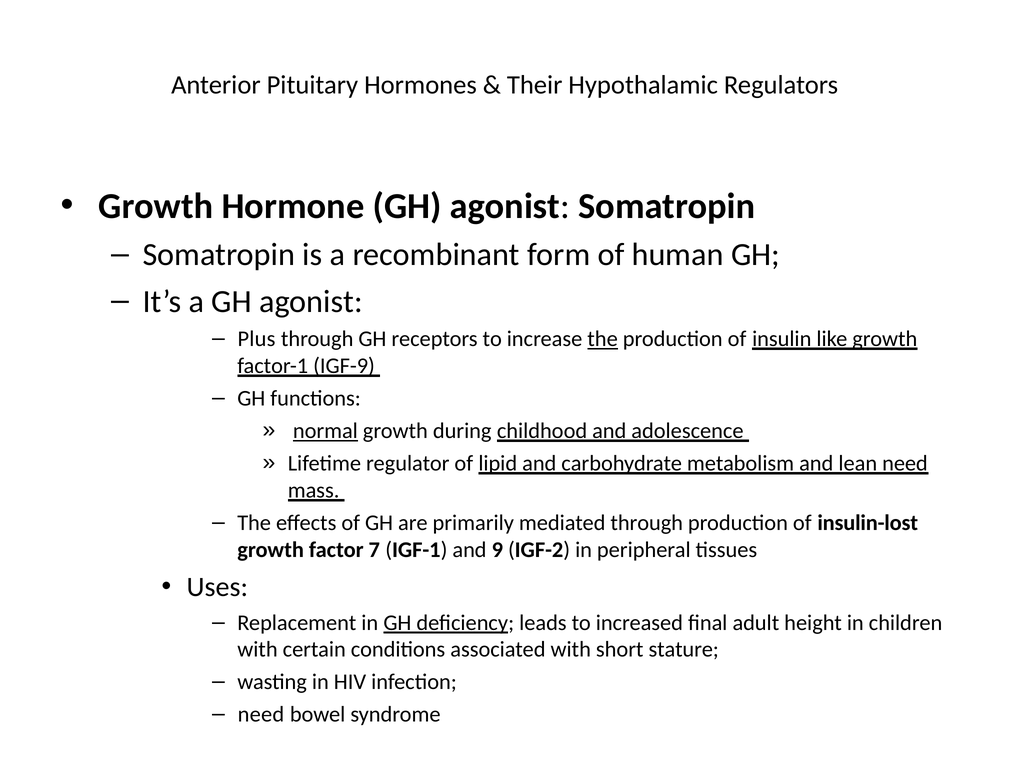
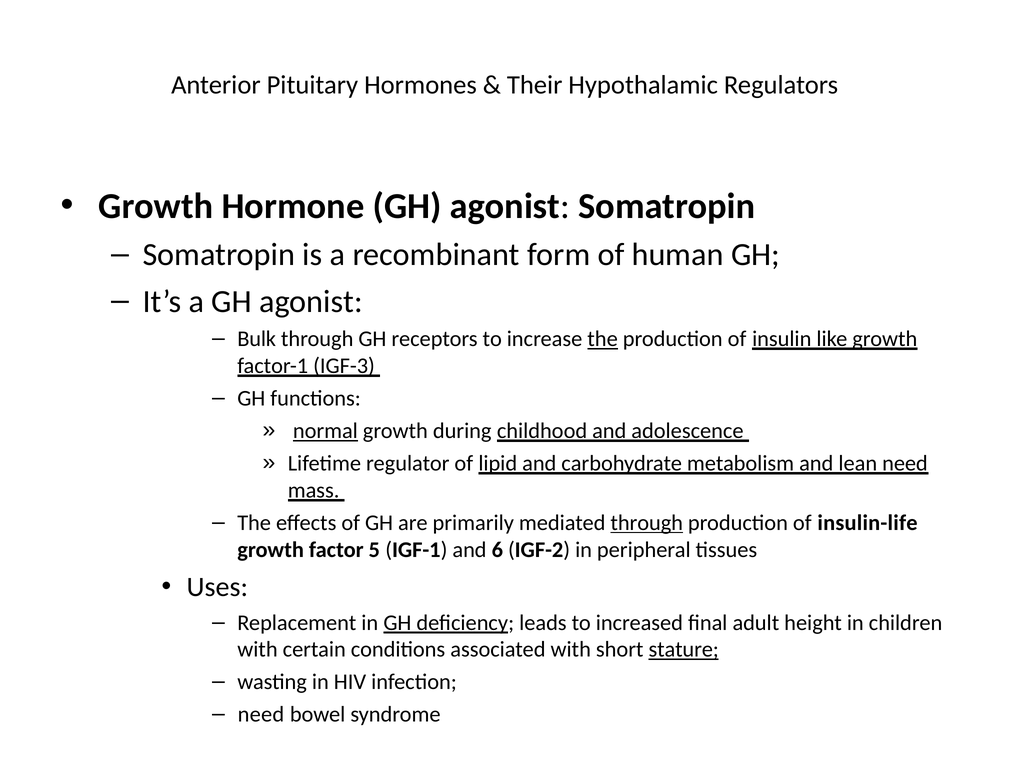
Plus: Plus -> Bulk (257, 339)
IGF-9: IGF-9 -> IGF-3 (344, 366)
through underline: none -> present (647, 523)
insulin-lost: insulin-lost -> insulin-life (868, 523)
7: 7 -> 5 (374, 550)
9: 9 -> 6 (497, 550)
stature underline: none -> present (684, 650)
